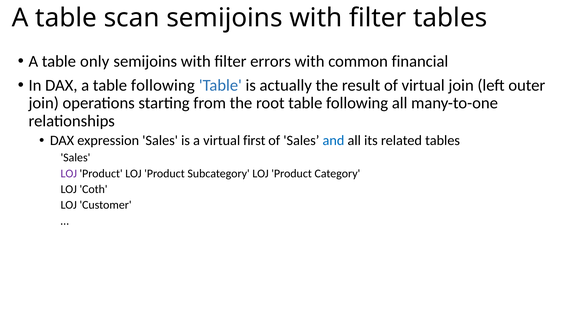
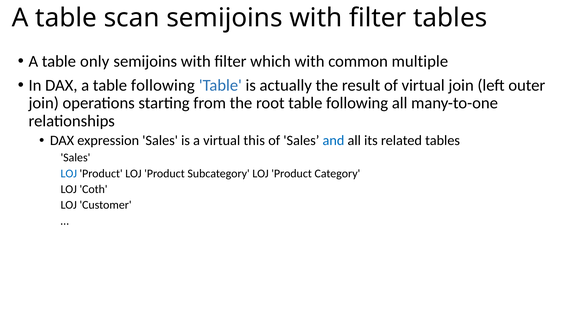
errors: errors -> which (270, 62)
financial: financial -> multiple (420, 62)
first: first -> this (254, 141)
LOJ colour: purple -> blue (69, 174)
